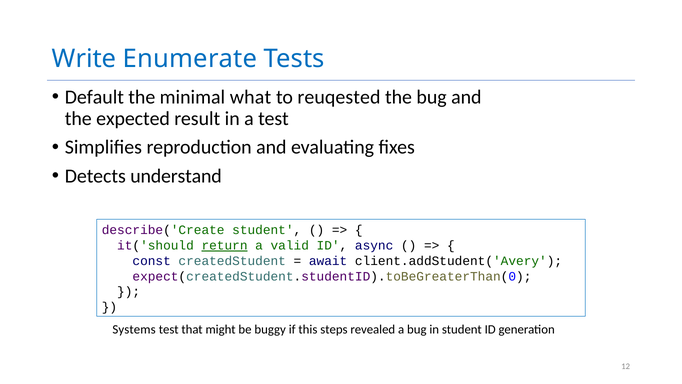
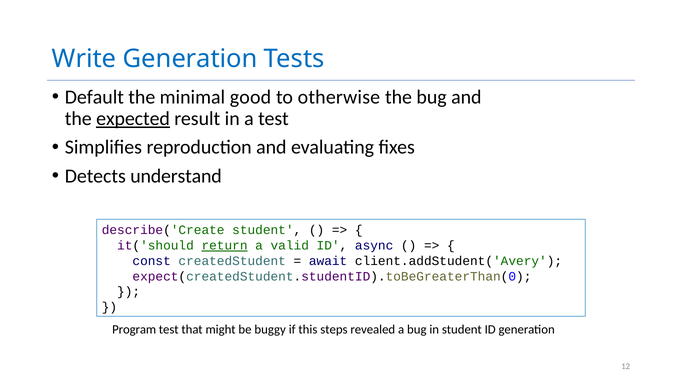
Write Enumerate: Enumerate -> Generation (190, 59)
what: what -> good (250, 97)
reuqested: reuqested -> otherwise (339, 97)
expected underline: none -> present (133, 119)
Systems: Systems -> Program (134, 329)
